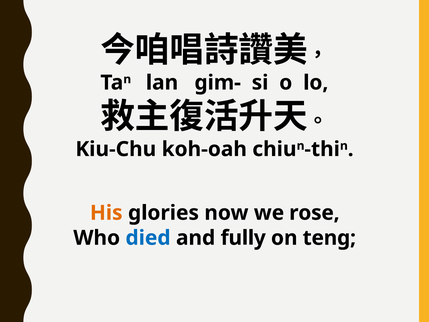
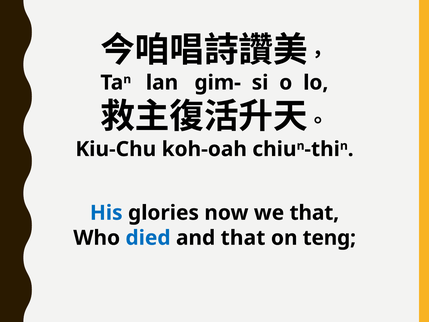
His colour: orange -> blue (106, 213)
we rose: rose -> that (314, 213)
and fully: fully -> that (243, 238)
